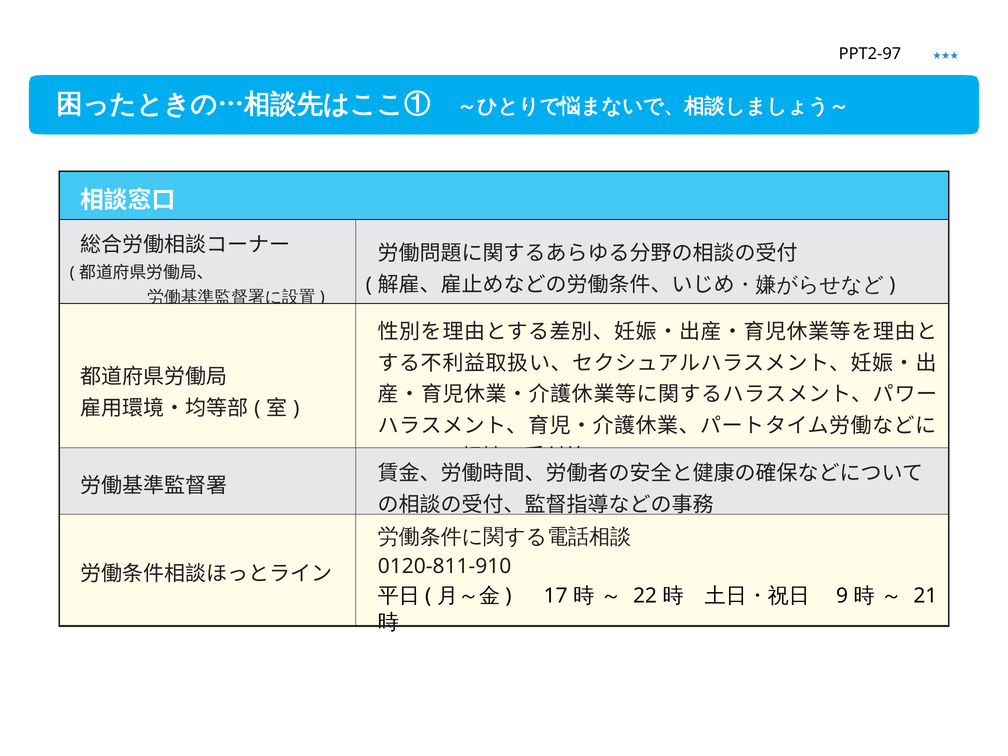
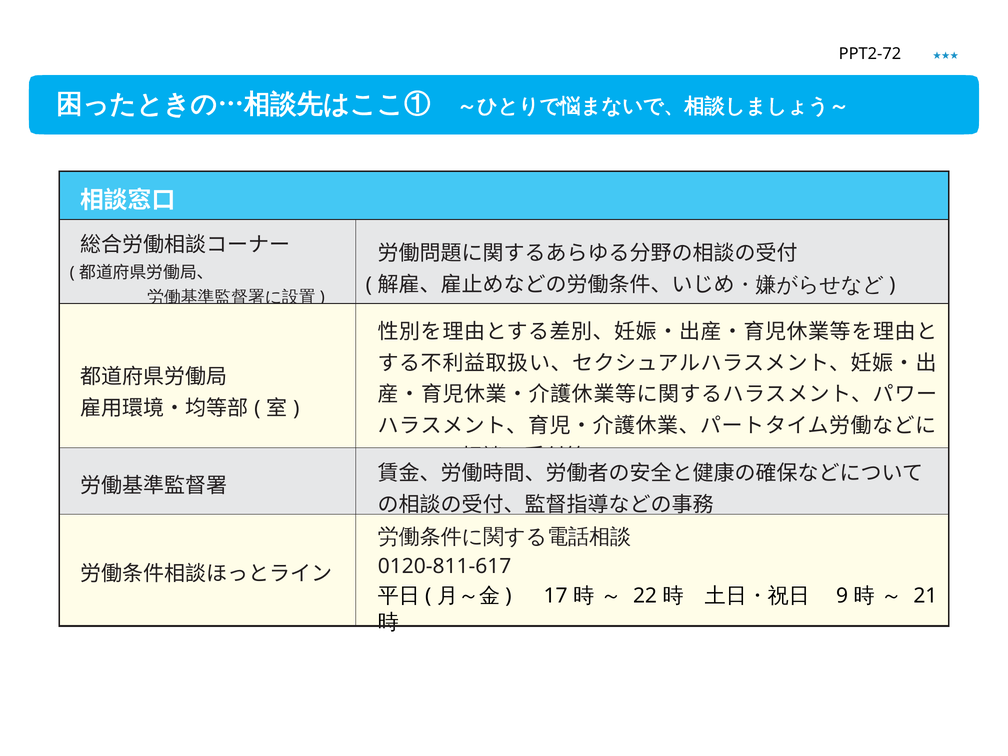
PPT2-97: PPT2-97 -> PPT2-72 (870, 54)
0120-811-910: 0120-811-910 -> 0120-811-617 (445, 566)
